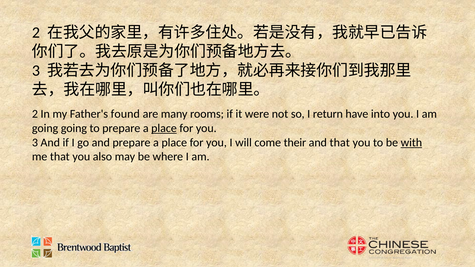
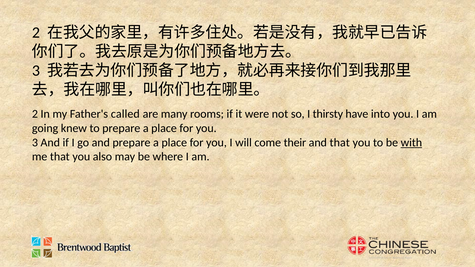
found: found -> called (125, 114)
return: return -> thirsty (328, 114)
going going: going -> knew (74, 128)
place underline: present -> none (164, 128)
